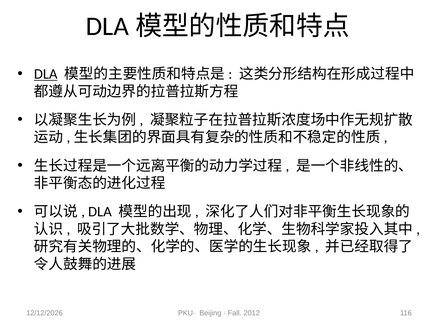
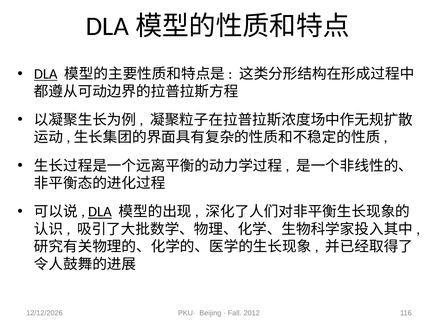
DLA underline: none -> present (100, 212)
